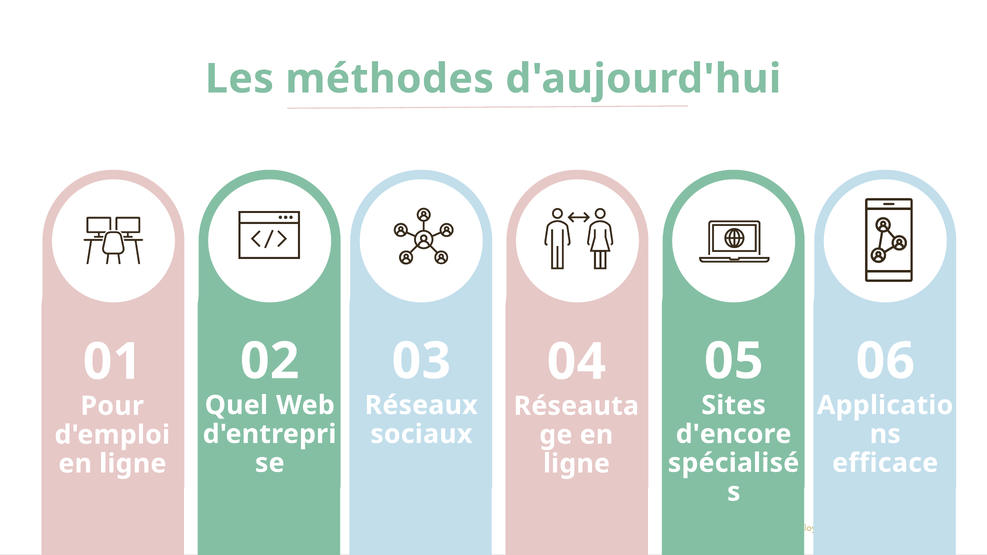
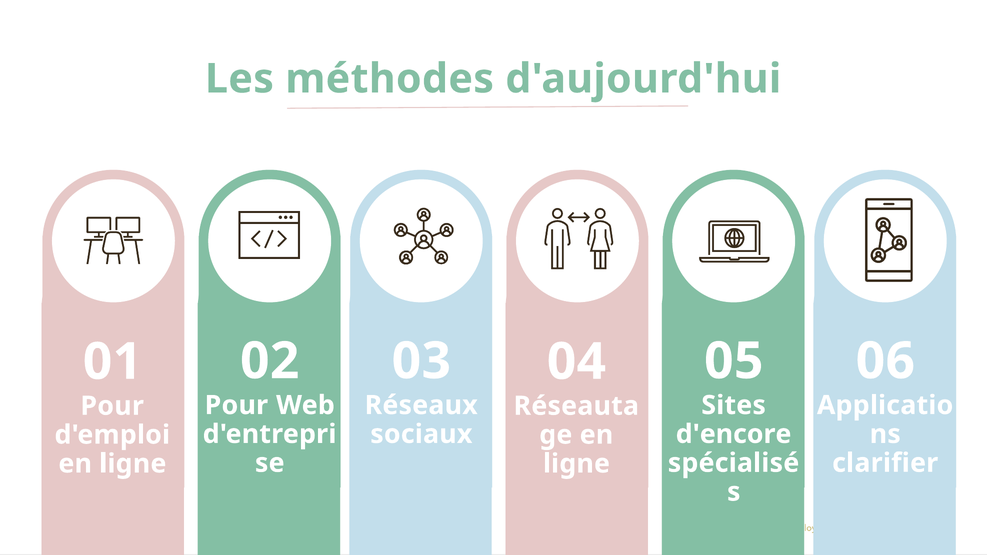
Quel: Quel -> Pour (236, 405)
efficace: efficace -> clarifier (885, 463)
